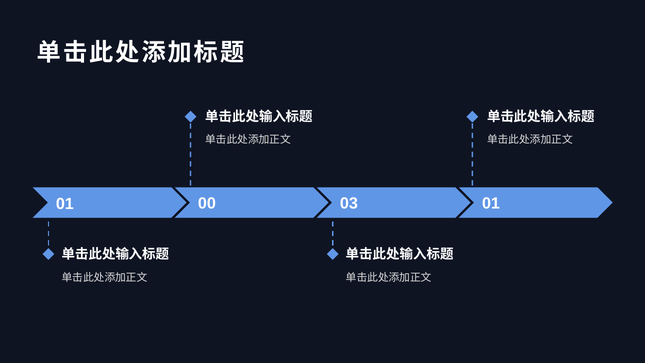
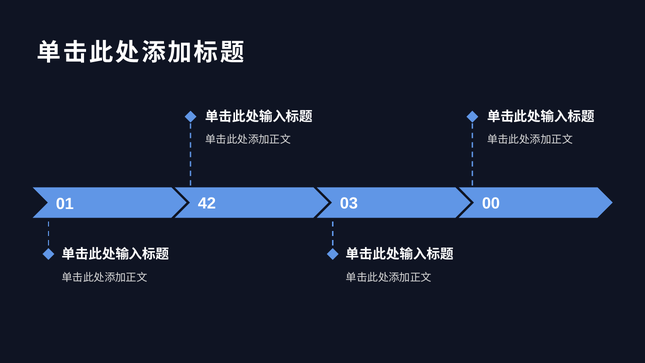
00: 00 -> 42 (207, 204)
03 01: 01 -> 00 (491, 204)
